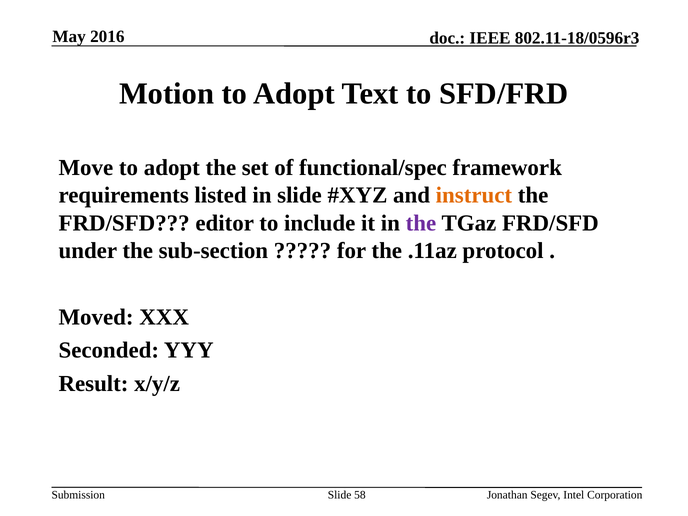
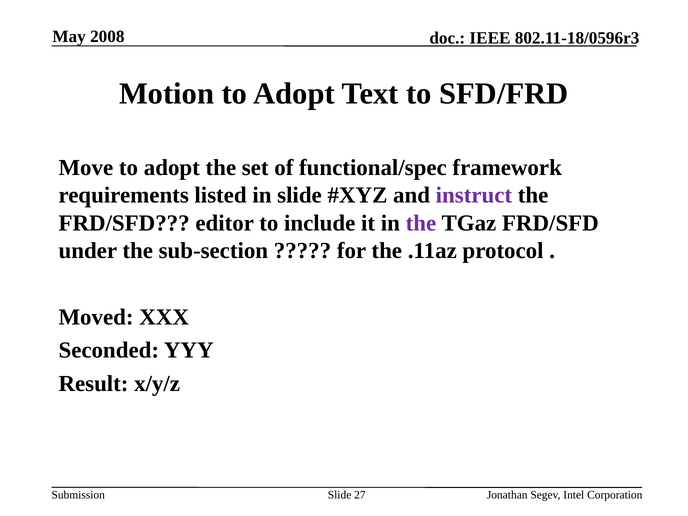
2016: 2016 -> 2008 (107, 36)
instruct colour: orange -> purple (474, 195)
58: 58 -> 27 (360, 495)
